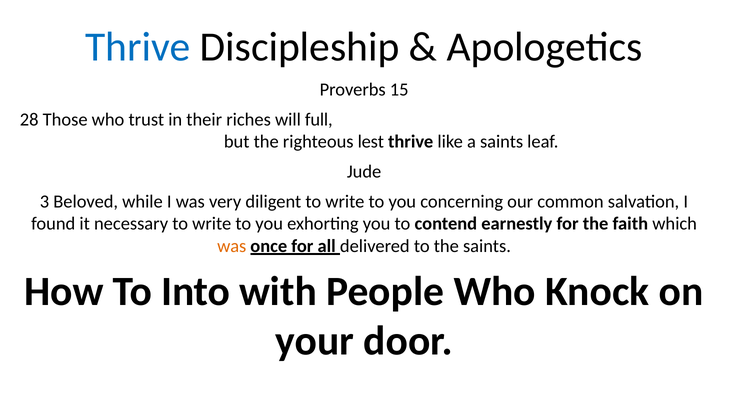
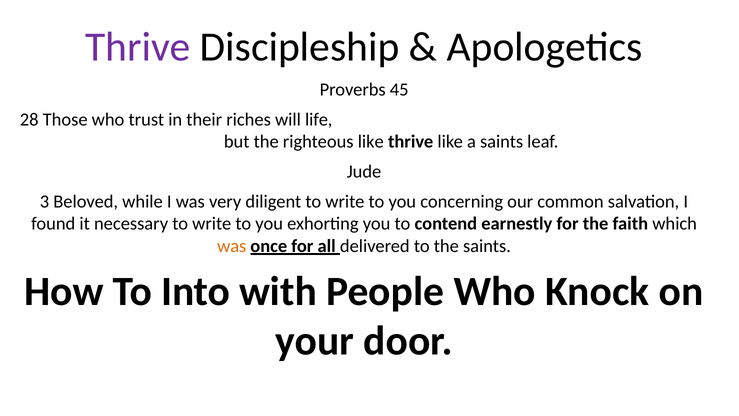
Thrive colour: blue -> purple (138, 47)
15: 15 -> 45 (399, 90)
full: full -> life (319, 120)
righteous lest: lest -> like (371, 142)
